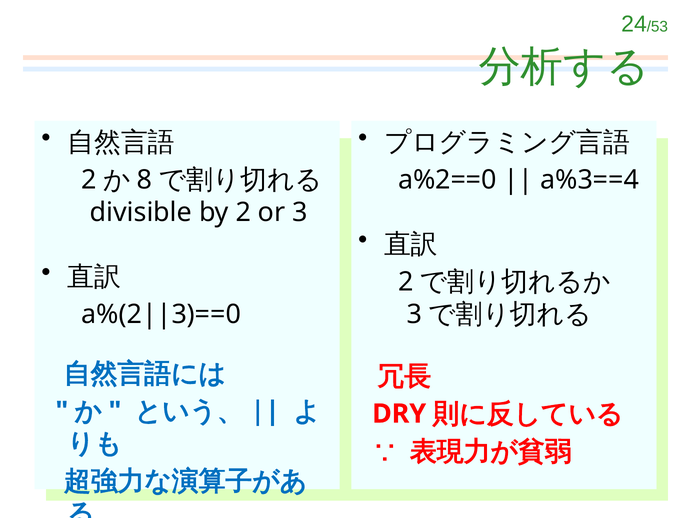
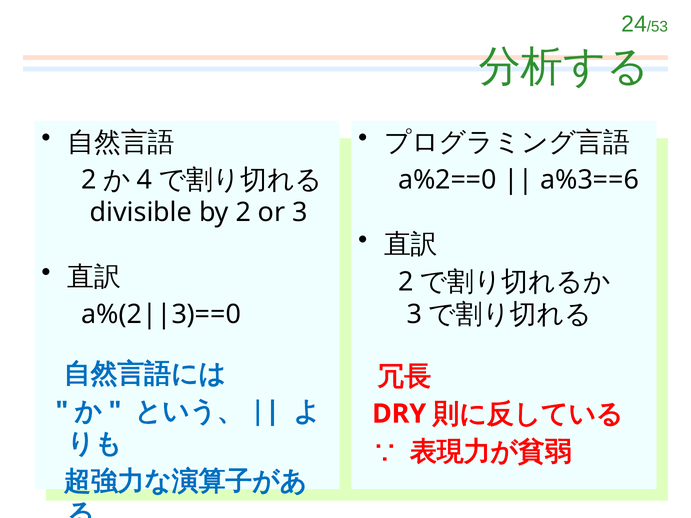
8: 8 -> 4 (145, 180)
a%3==4: a%3==4 -> a%3==6 (590, 180)
